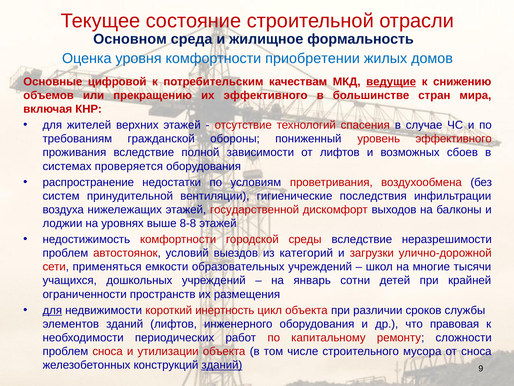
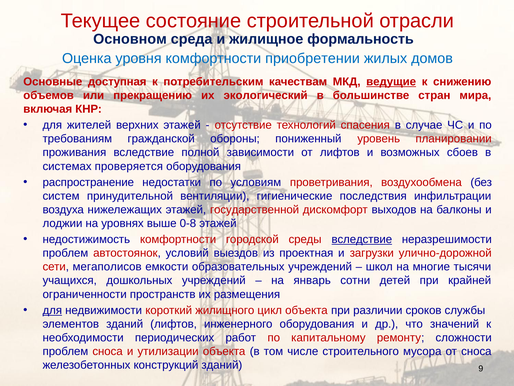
цифровой: цифровой -> доступная (117, 82)
их эффективного: эффективного -> экологический (266, 95)
уровень эффективного: эффективного -> планировании (454, 139)
8-8: 8-8 -> 0-8 (188, 223)
вследствие underline: none -> present (362, 239)
категорий: категорий -> проектная (306, 253)
применяться: применяться -> мегаполисов (107, 266)
инертность: инертность -> жилищного (225, 310)
правовая: правовая -> значений (455, 324)
зданий underline: present -> none (222, 365)
